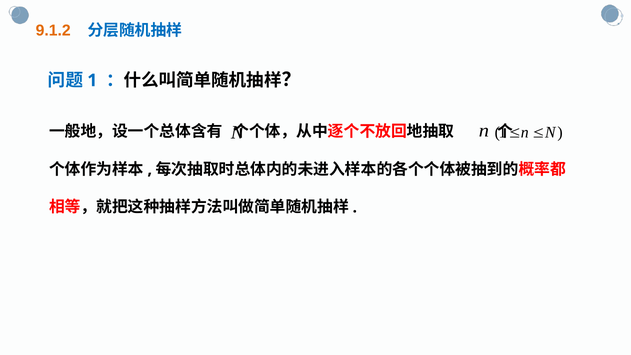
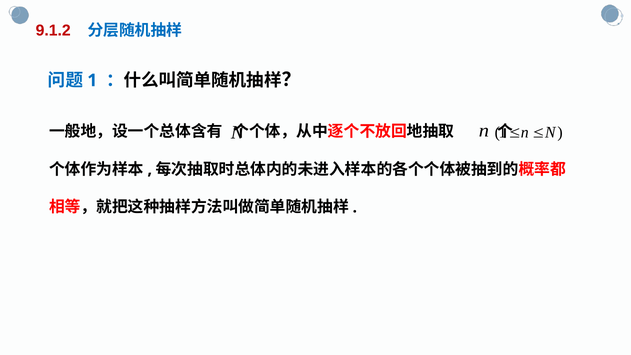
9.1.2 colour: orange -> red (53, 31)
